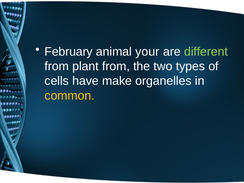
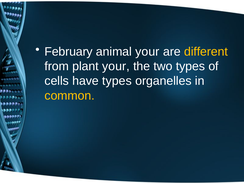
different colour: light green -> yellow (206, 52)
plant from: from -> your (116, 66)
have make: make -> types (117, 81)
